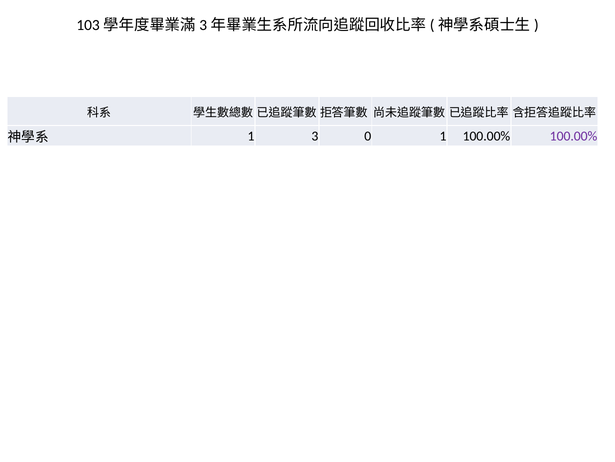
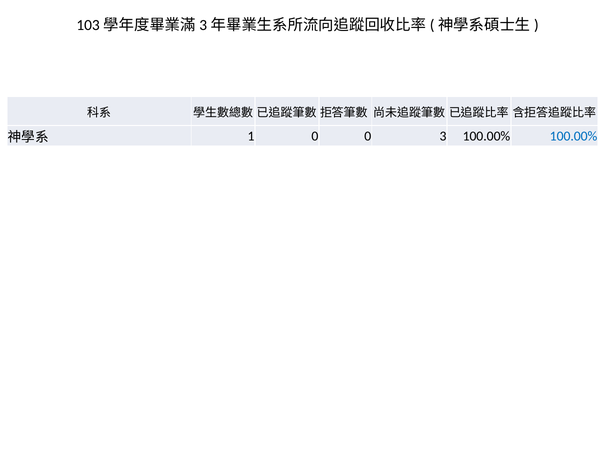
1 3: 3 -> 0 (315, 136)
0 1: 1 -> 3 (443, 136)
100.00% colour: purple -> blue (574, 136)
